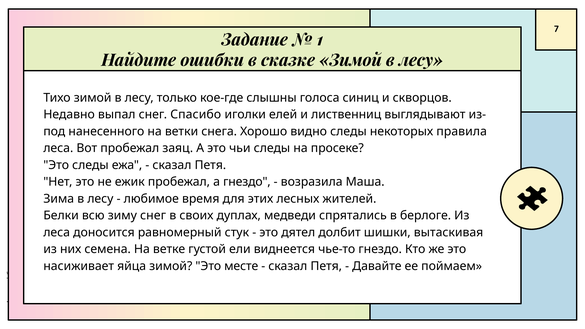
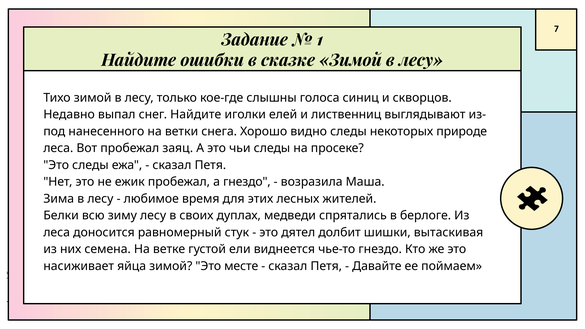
снег Спасибо: Спасибо -> Найдите (196, 115)
правила: правила -> природе (462, 131)
зиму снег: снег -> лесу (153, 216)
